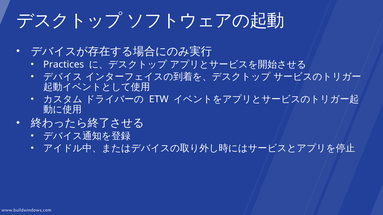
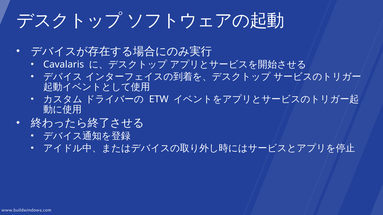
Practices: Practices -> Cavalaris (64, 65)
